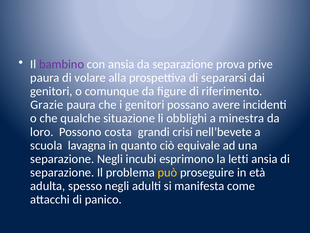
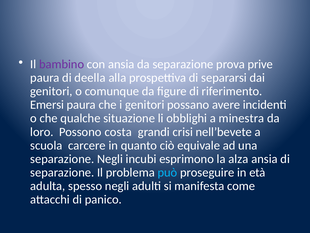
volare: volare -> deella (90, 78)
Grazie: Grazie -> Emersi (47, 105)
lavagna: lavagna -> carcere (87, 145)
letti: letti -> alza (238, 159)
può colour: yellow -> light blue (167, 172)
